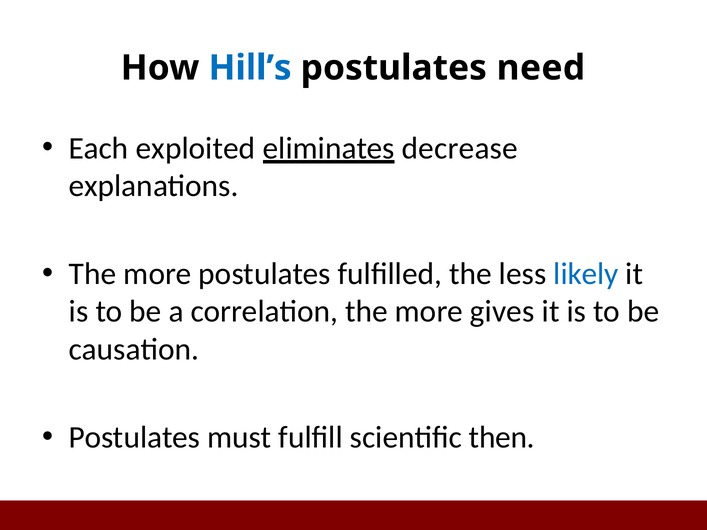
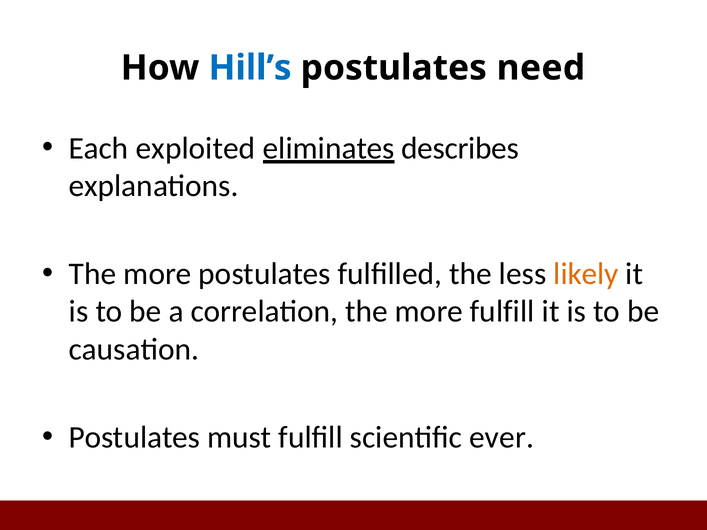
decrease: decrease -> describes (460, 148)
likely colour: blue -> orange (586, 274)
more gives: gives -> fulfill (502, 312)
then: then -> ever (502, 437)
